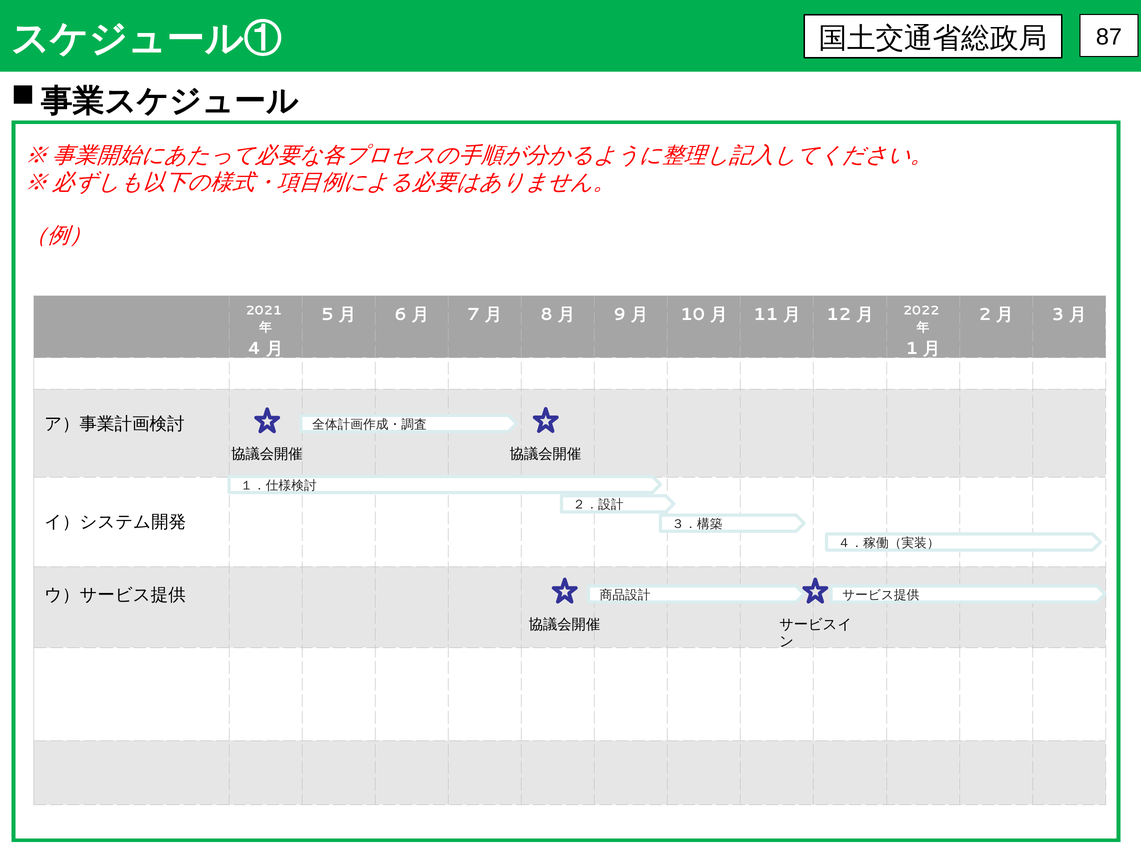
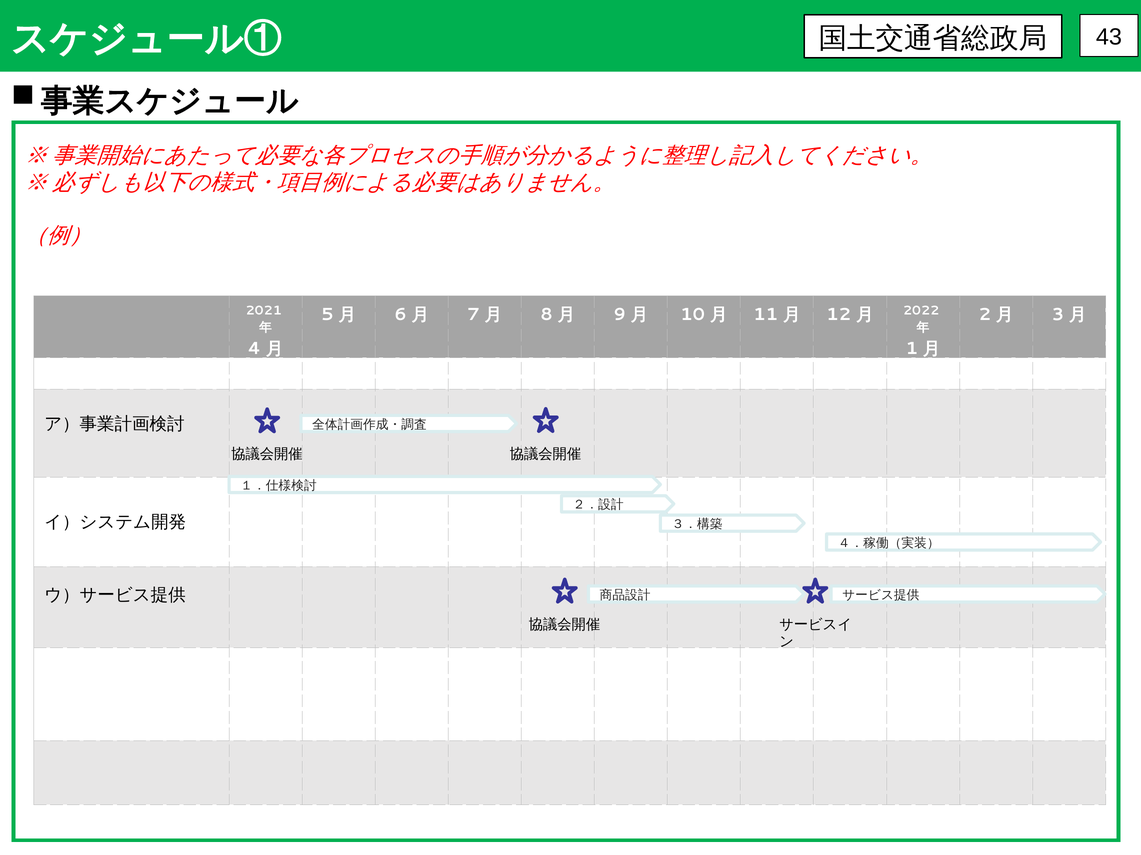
87: 87 -> 43 (1109, 37)
